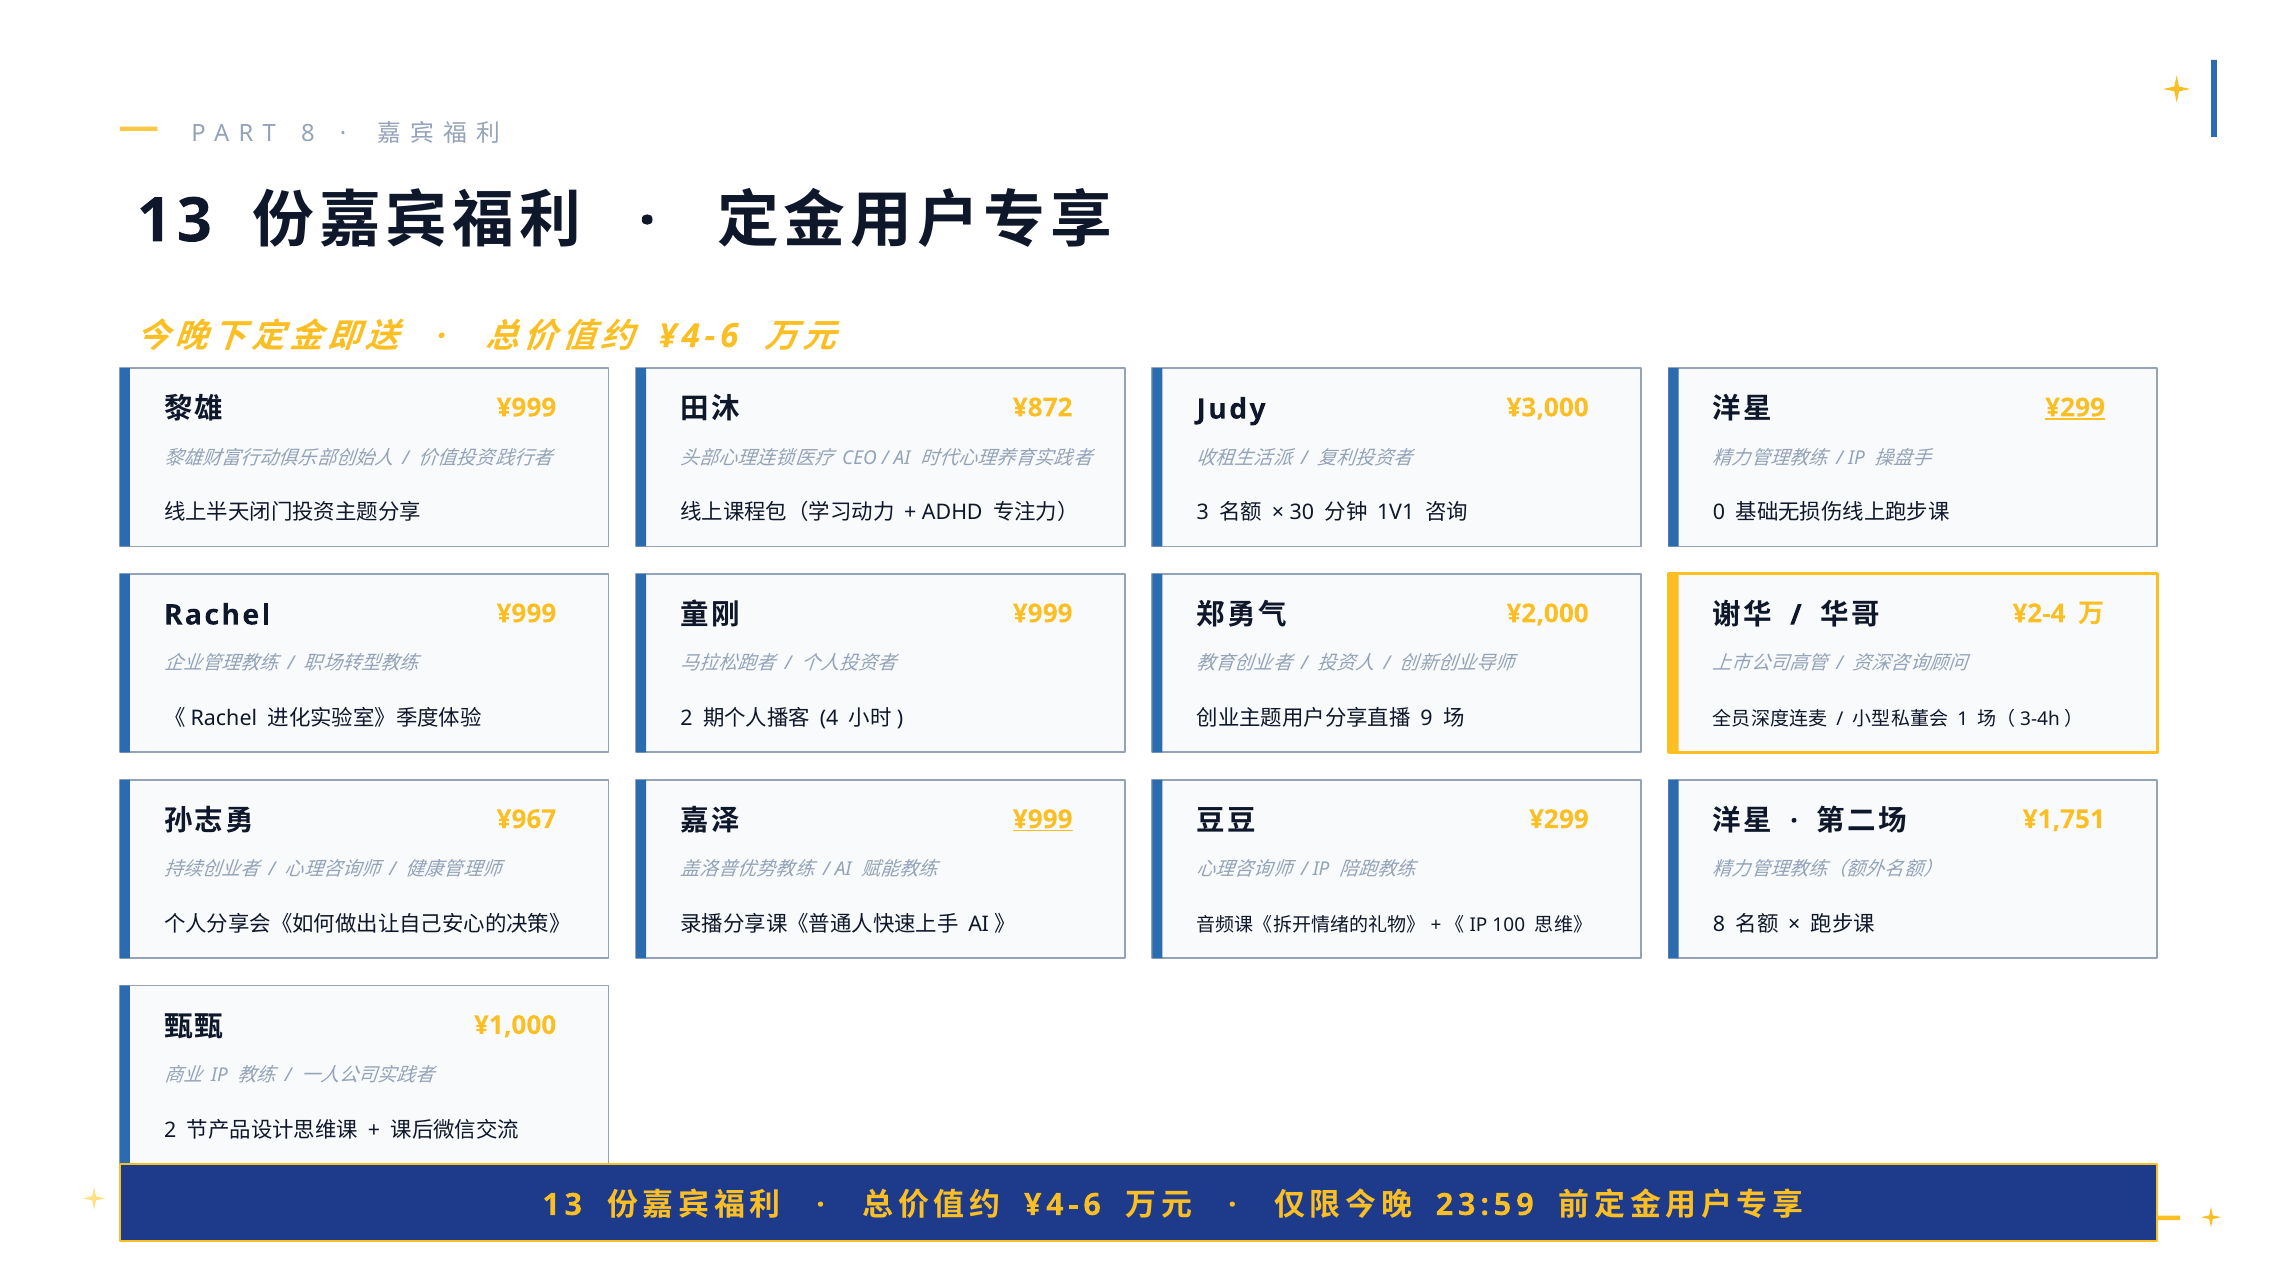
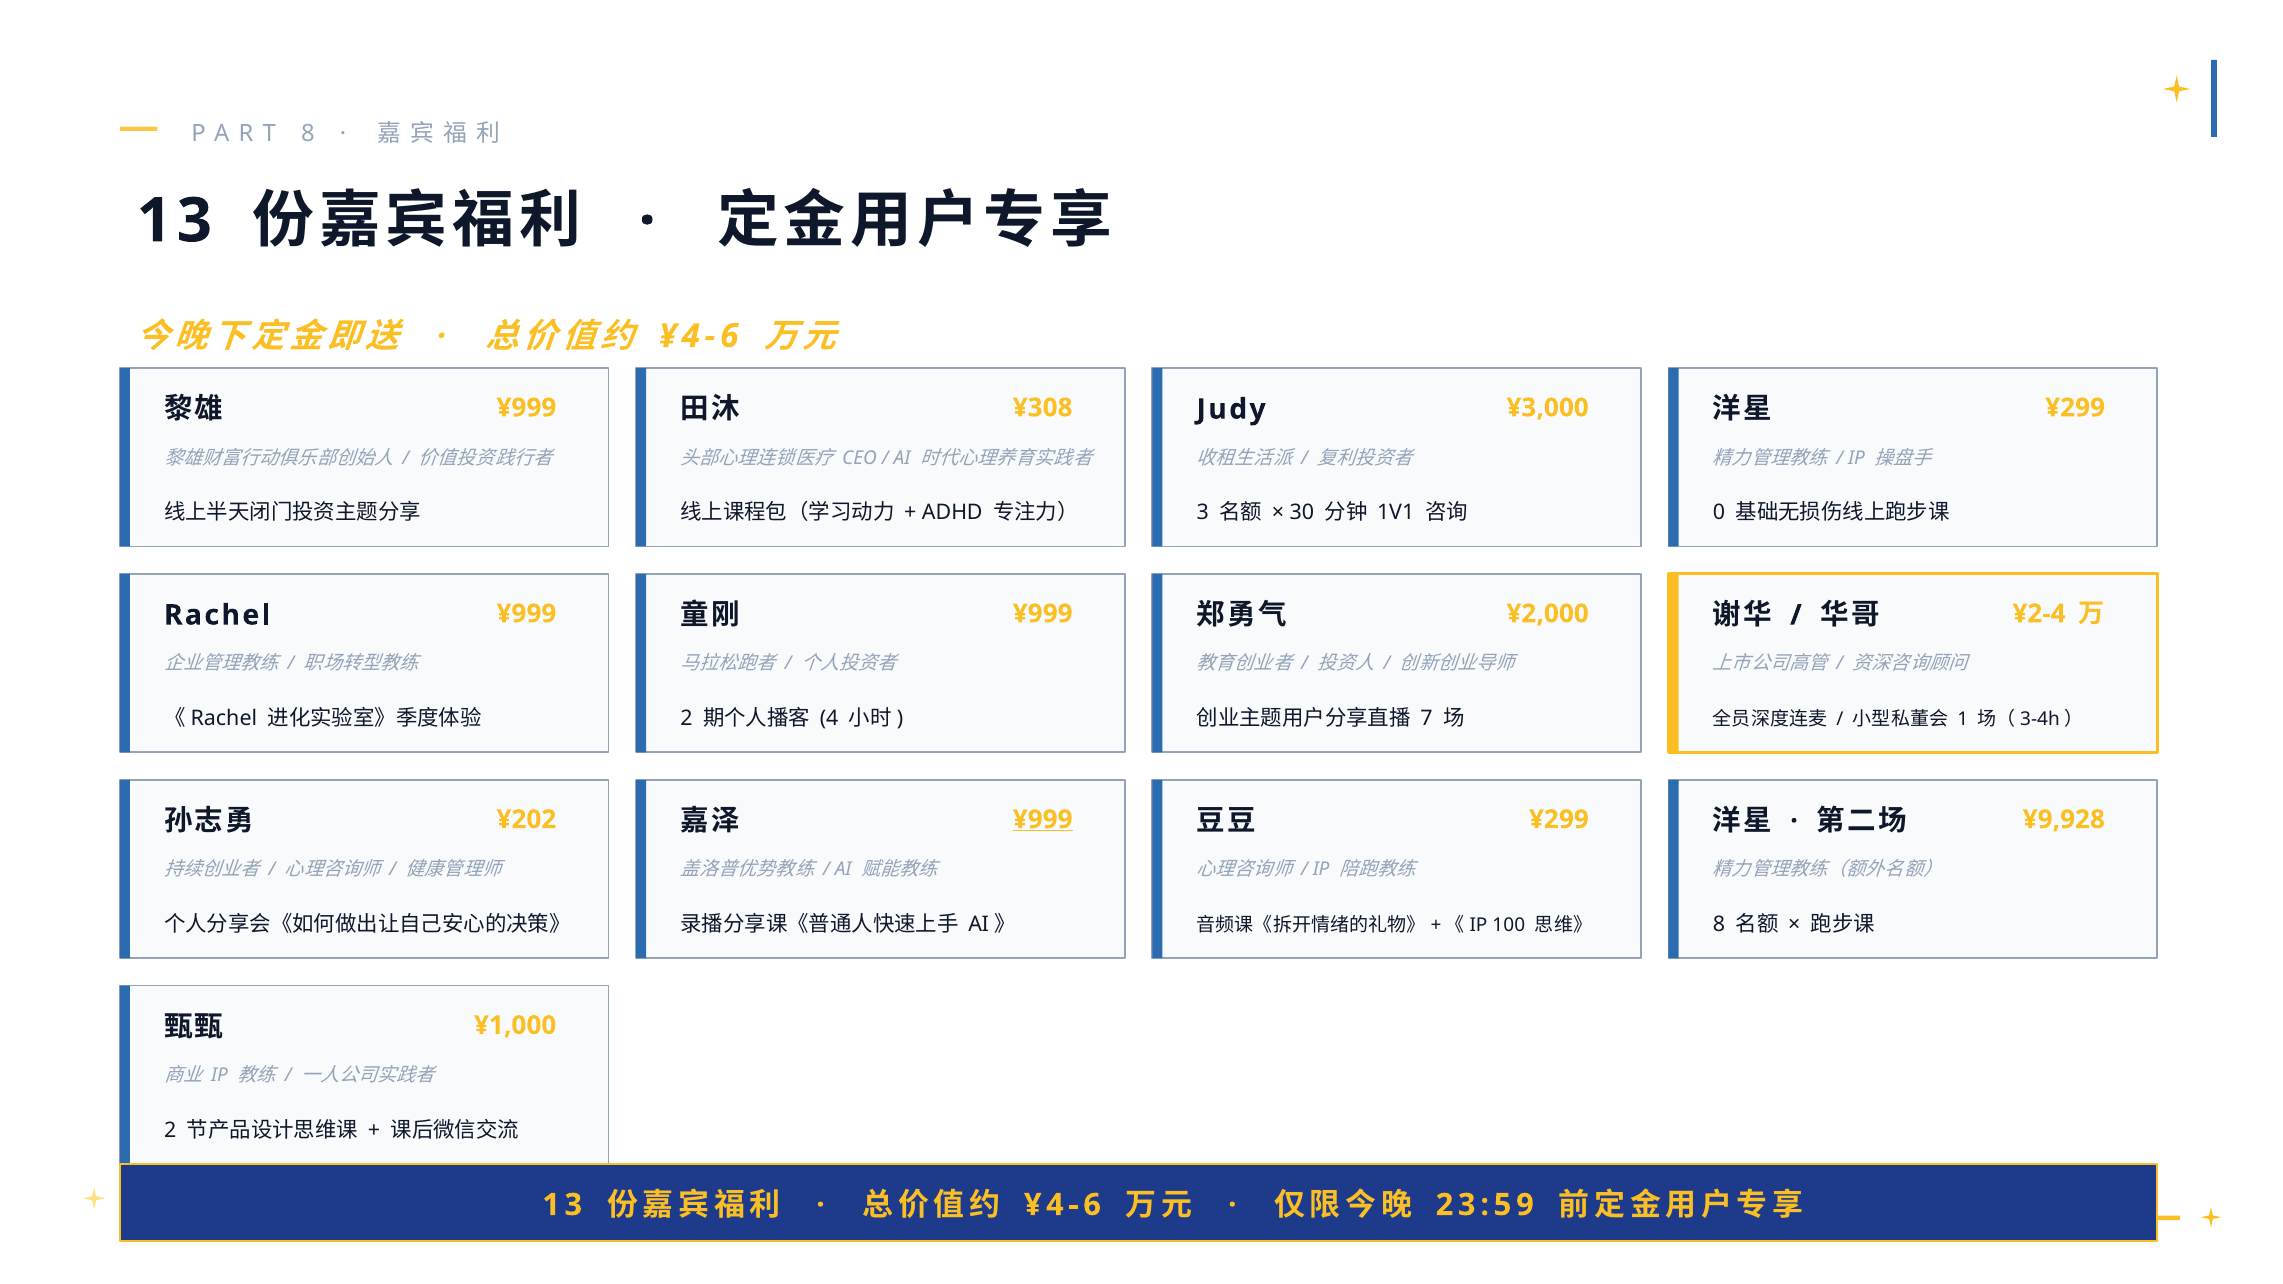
¥872: ¥872 -> ¥308 (1043, 408)
¥299 underline: present -> none (2075, 408)
9: 9 -> 7 (1426, 719)
¥967: ¥967 -> ¥202 (526, 820)
¥1,751: ¥1,751 -> ¥9,928 (2064, 820)
